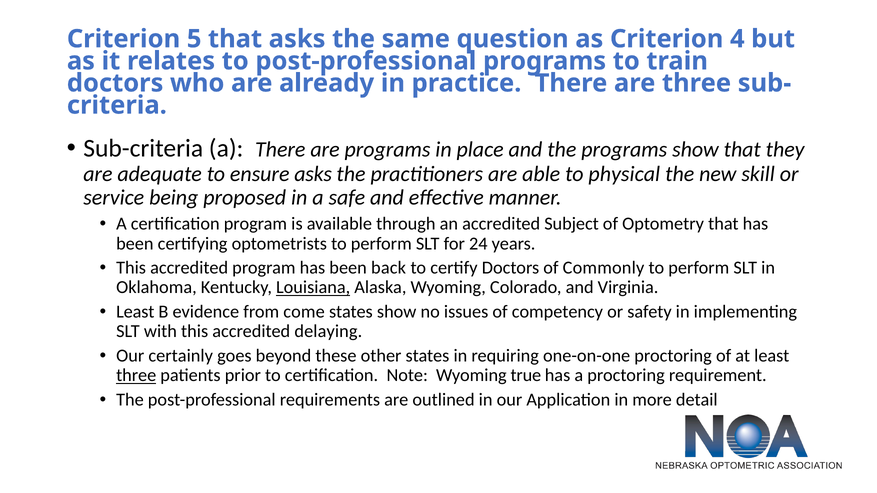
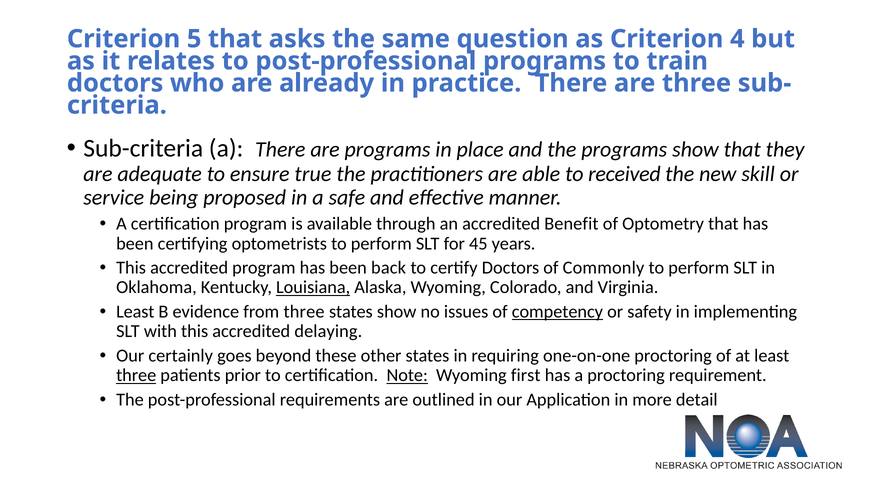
ensure asks: asks -> true (313, 174)
physical: physical -> received (624, 174)
Subject: Subject -> Benefit (571, 224)
24: 24 -> 45 (478, 244)
from come: come -> three (304, 312)
competency underline: none -> present (557, 312)
Note underline: none -> present (407, 376)
true: true -> first (526, 376)
